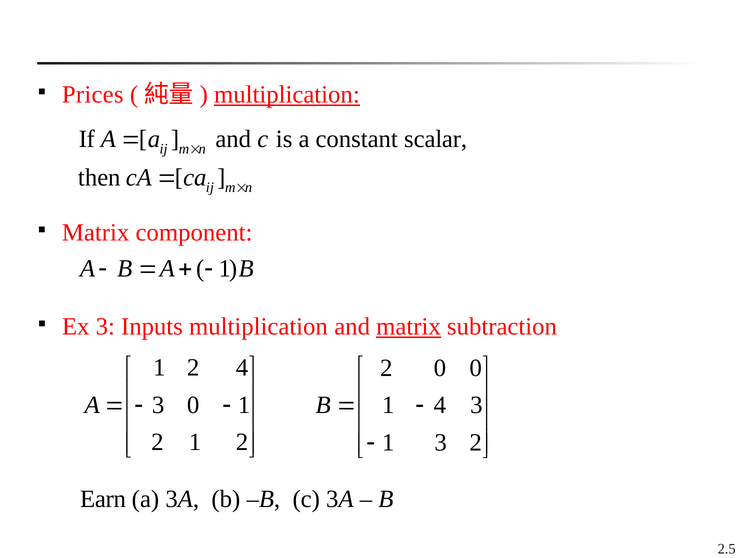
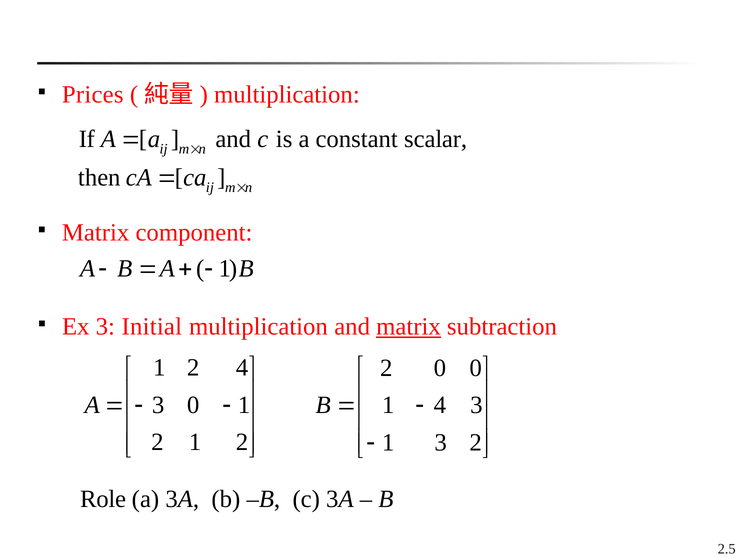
multiplication underline: present -> none (287, 95)
Inputs: Inputs -> Initial (152, 326)
Earn: Earn -> Role (103, 498)
